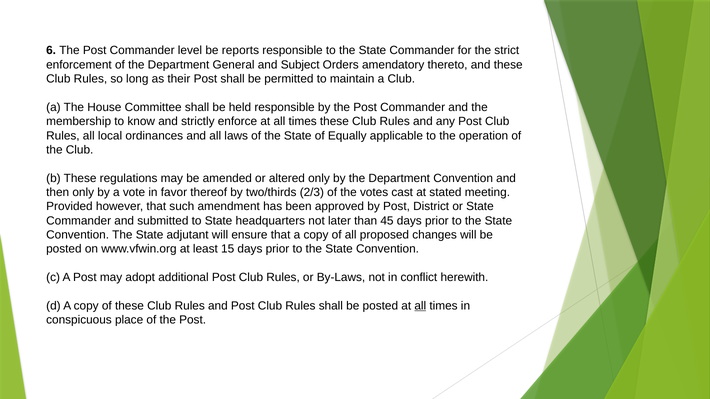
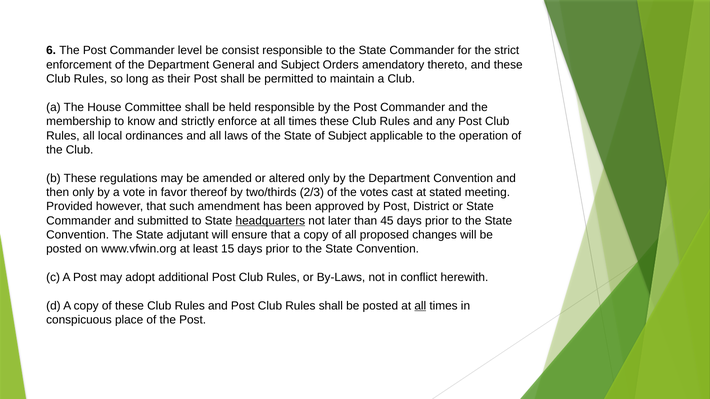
reports: reports -> consist (240, 51)
of Equally: Equally -> Subject (347, 136)
headquarters underline: none -> present (270, 221)
